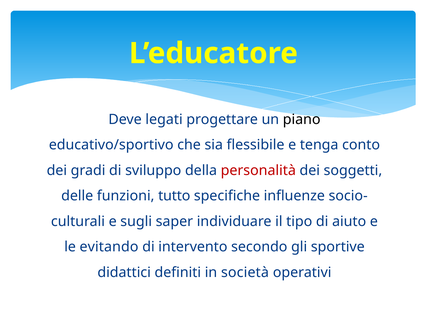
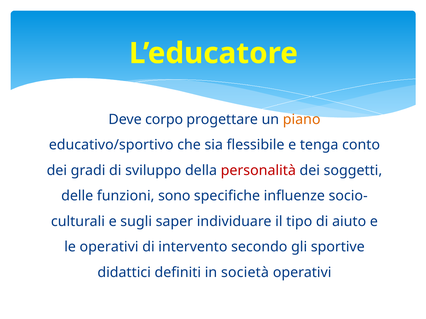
legati: legati -> corpo (164, 120)
piano colour: black -> orange (302, 120)
tutto: tutto -> sono (174, 196)
le evitando: evitando -> operativi (109, 247)
